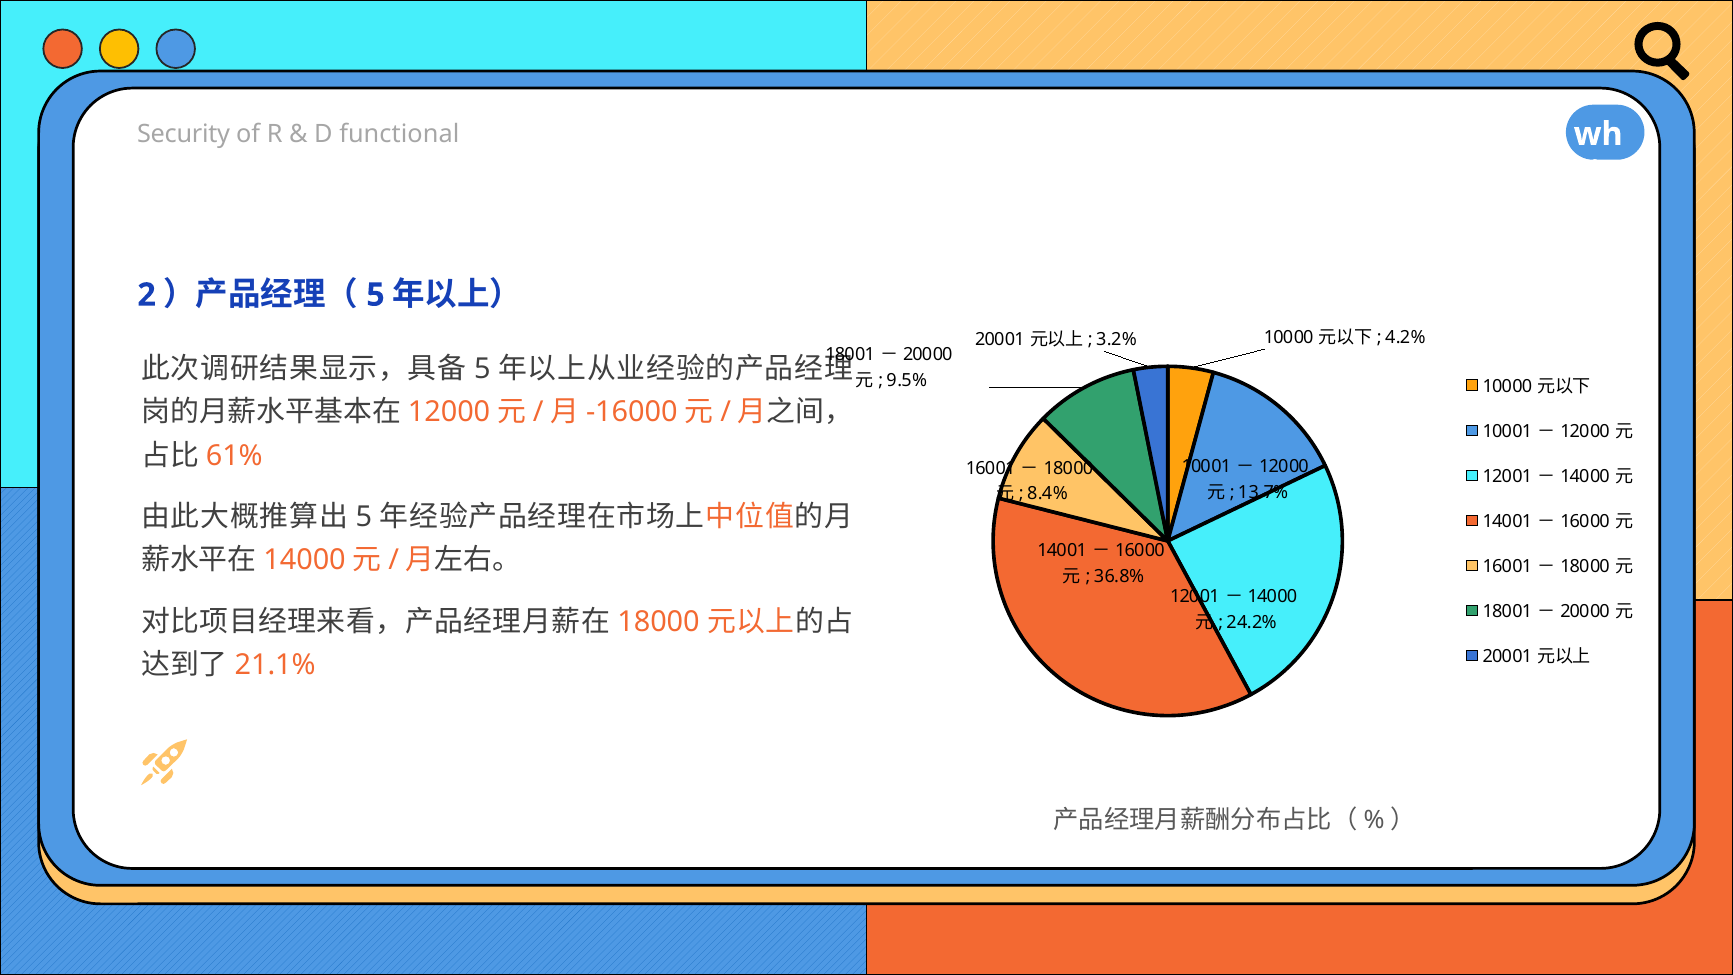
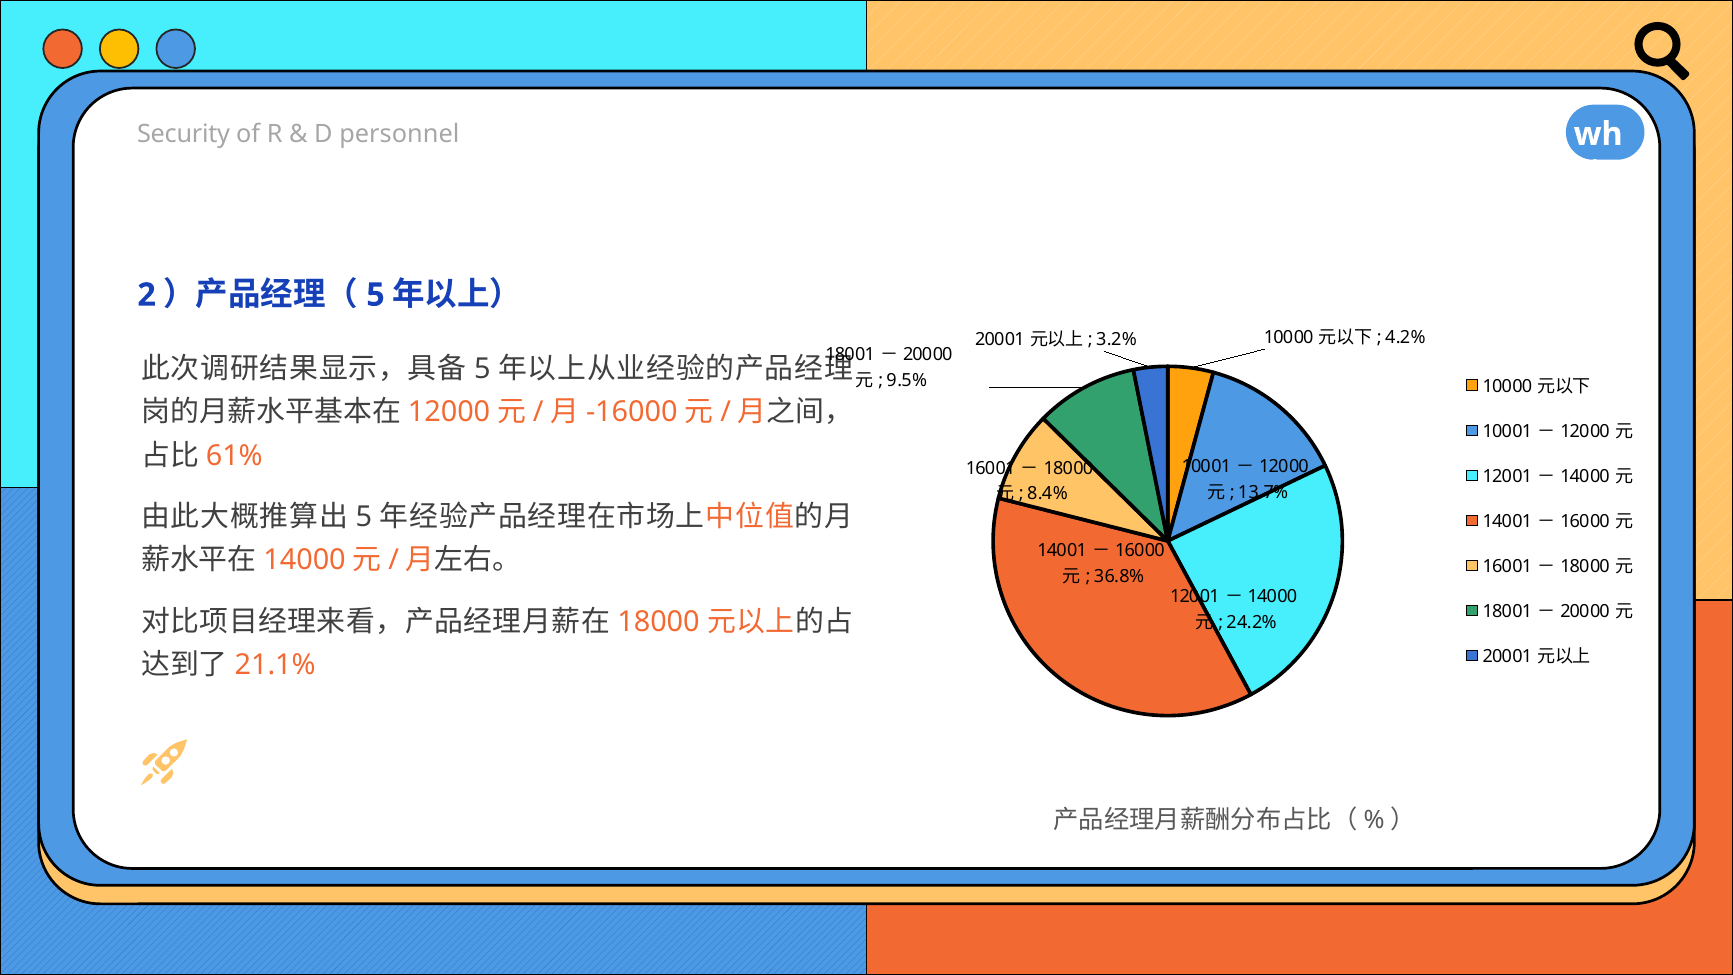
functional: functional -> personnel (399, 134)
